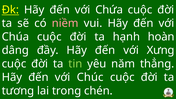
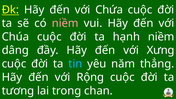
hạnh hoàn: hoàn -> niềm (161, 37)
tin colour: light green -> light blue (75, 64)
Chúc: Chúc -> Rộng (90, 77)
chén: chén -> chan (98, 91)
